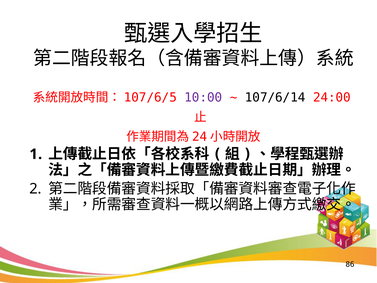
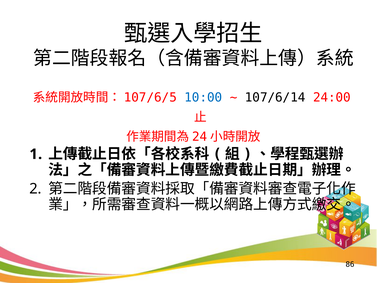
10:00 colour: purple -> blue (203, 97)
